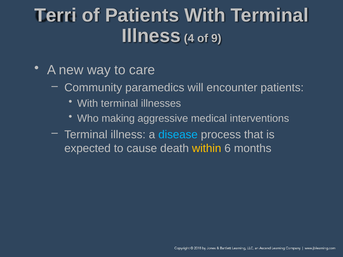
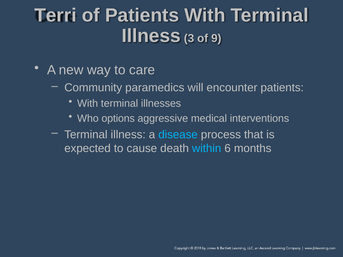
4: 4 -> 3 (189, 38)
making: making -> options (118, 119)
within colour: yellow -> light blue (207, 148)
